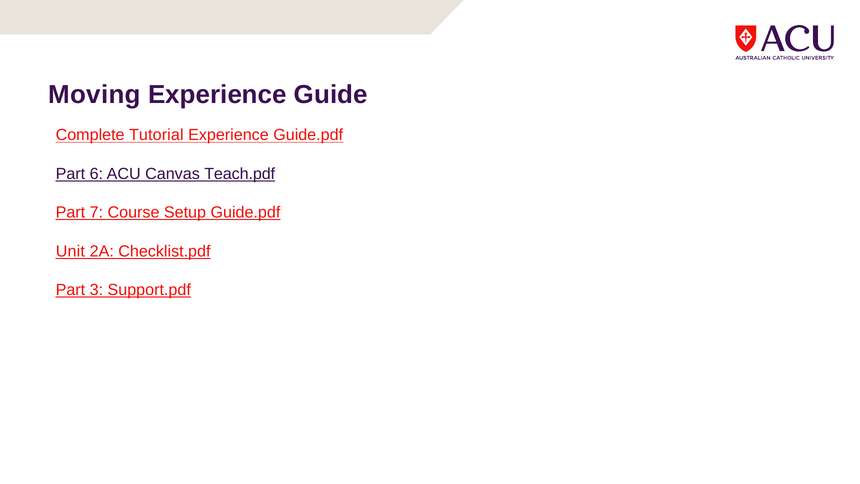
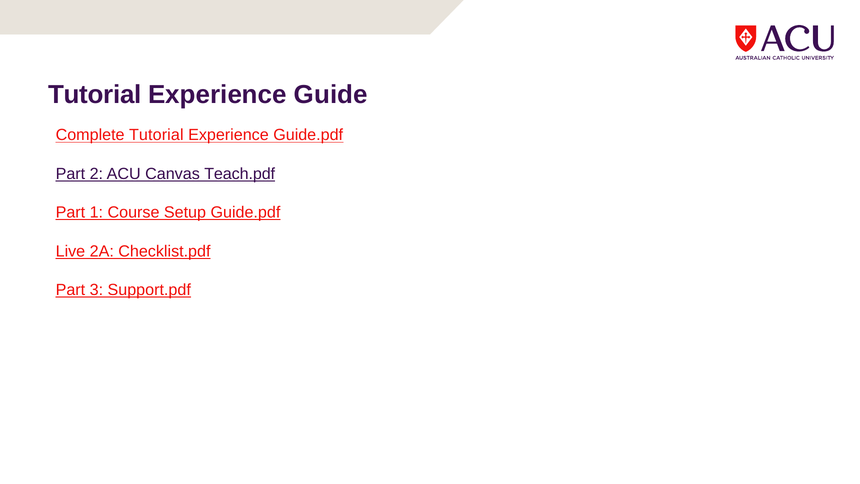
Moving: Moving -> Tutorial (95, 95)
6: 6 -> 2 (96, 174)
7: 7 -> 1 (96, 212)
Unit: Unit -> Live (70, 251)
